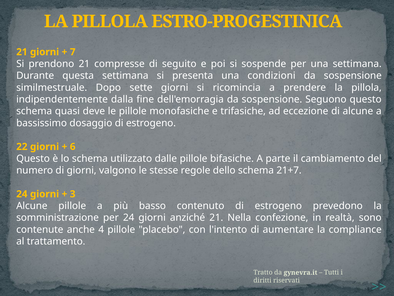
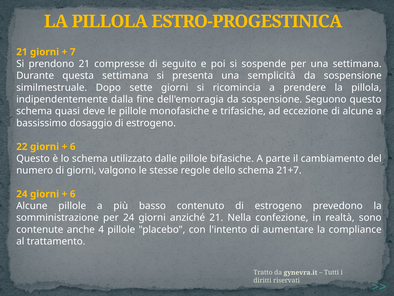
condizioni: condizioni -> semplicità (271, 76)
3: 3 -> 6 (73, 194)
